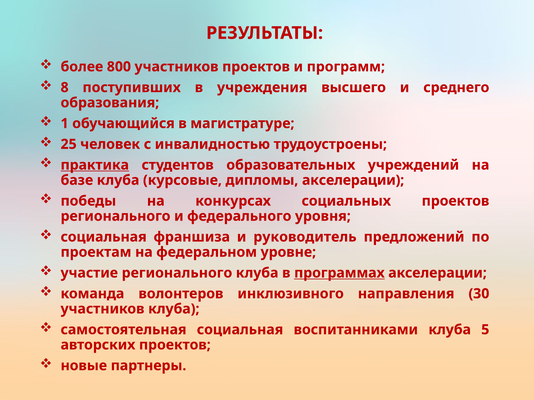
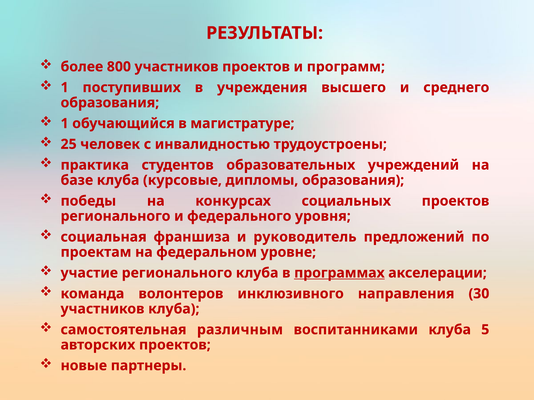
8: 8 -> 1 (65, 88)
практика underline: present -> none (95, 165)
дипломы акселерации: акселерации -> образования (353, 180)
самостоятельная социальная: социальная -> различным (240, 330)
